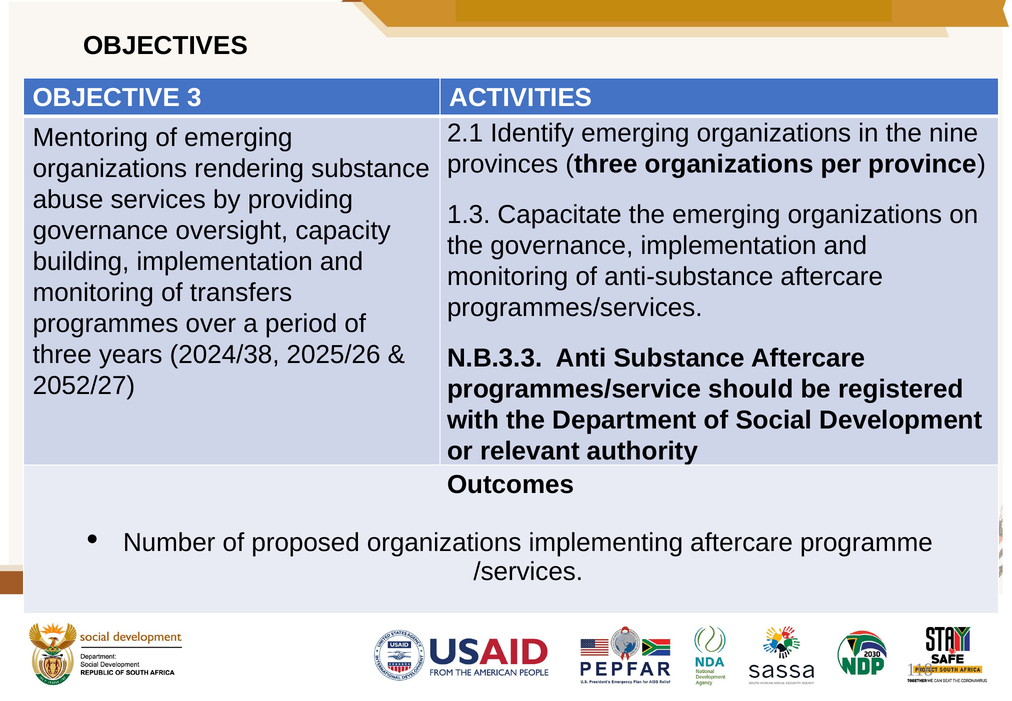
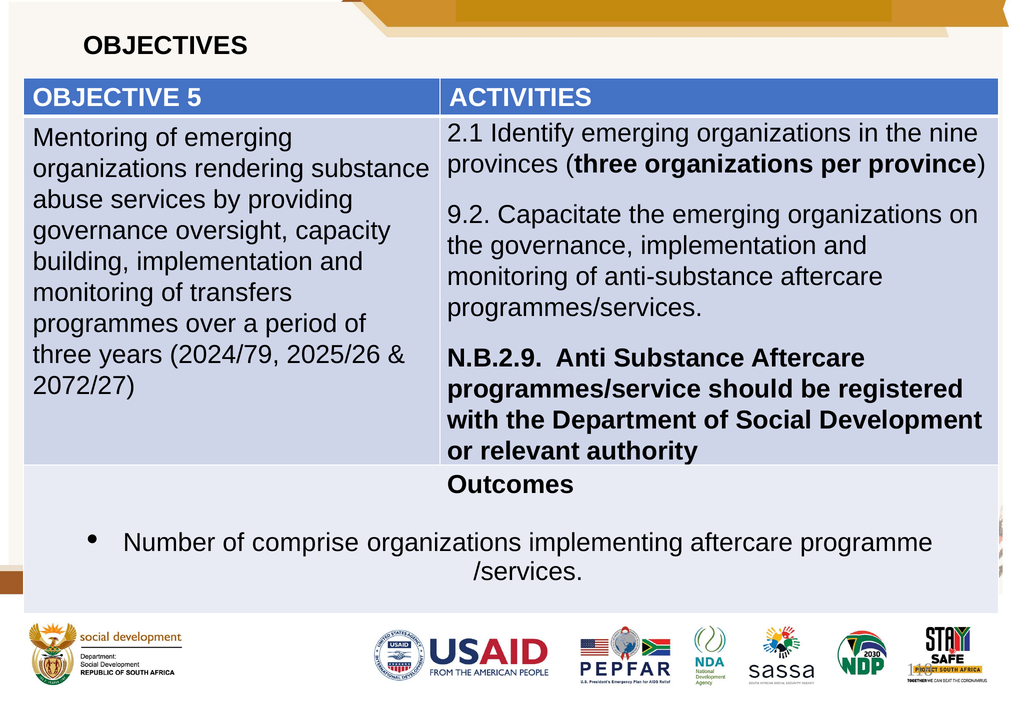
3: 3 -> 5 (194, 97)
1.3: 1.3 -> 9.2 (469, 215)
2024/38: 2024/38 -> 2024/79 (225, 355)
N.B.3.3: N.B.3.3 -> N.B.2.9 (495, 358)
2052/27: 2052/27 -> 2072/27 (84, 386)
proposed: proposed -> comprise (305, 542)
